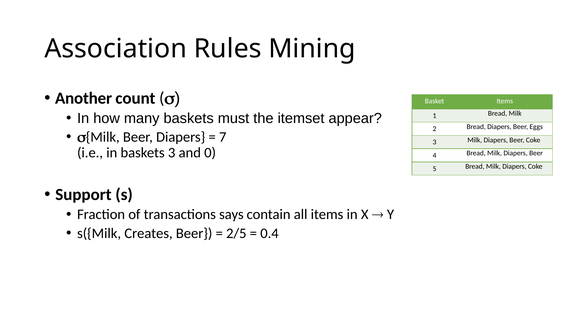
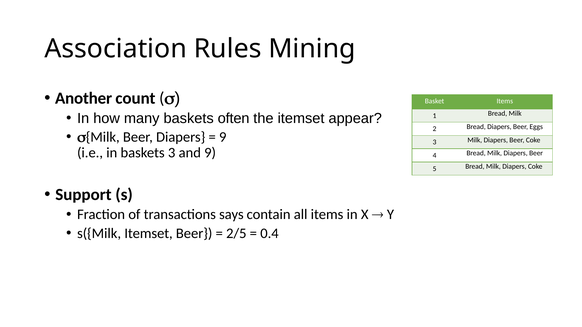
must: must -> often (234, 118)
7: 7 -> 9 (223, 137)
and 0: 0 -> 9 (210, 153)
s({Milk Creates: Creates -> Itemset (149, 233)
